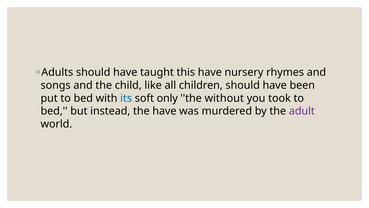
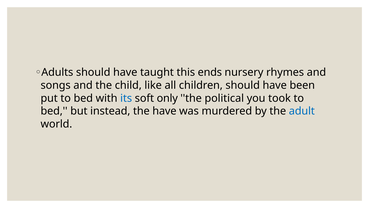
this have: have -> ends (210, 72)
without: without -> political (224, 98)
adult colour: purple -> blue (302, 111)
